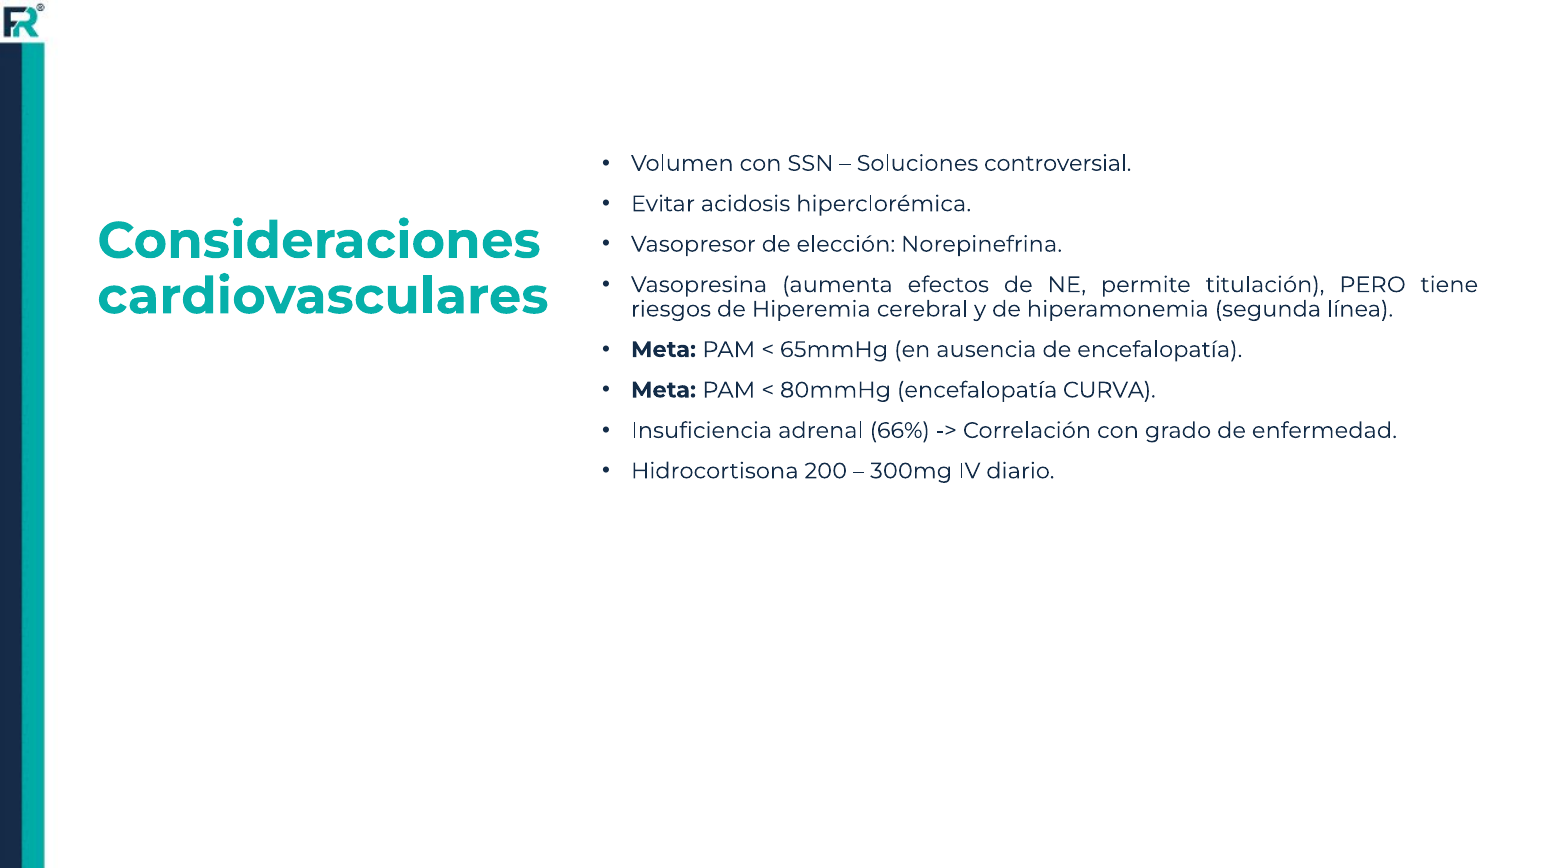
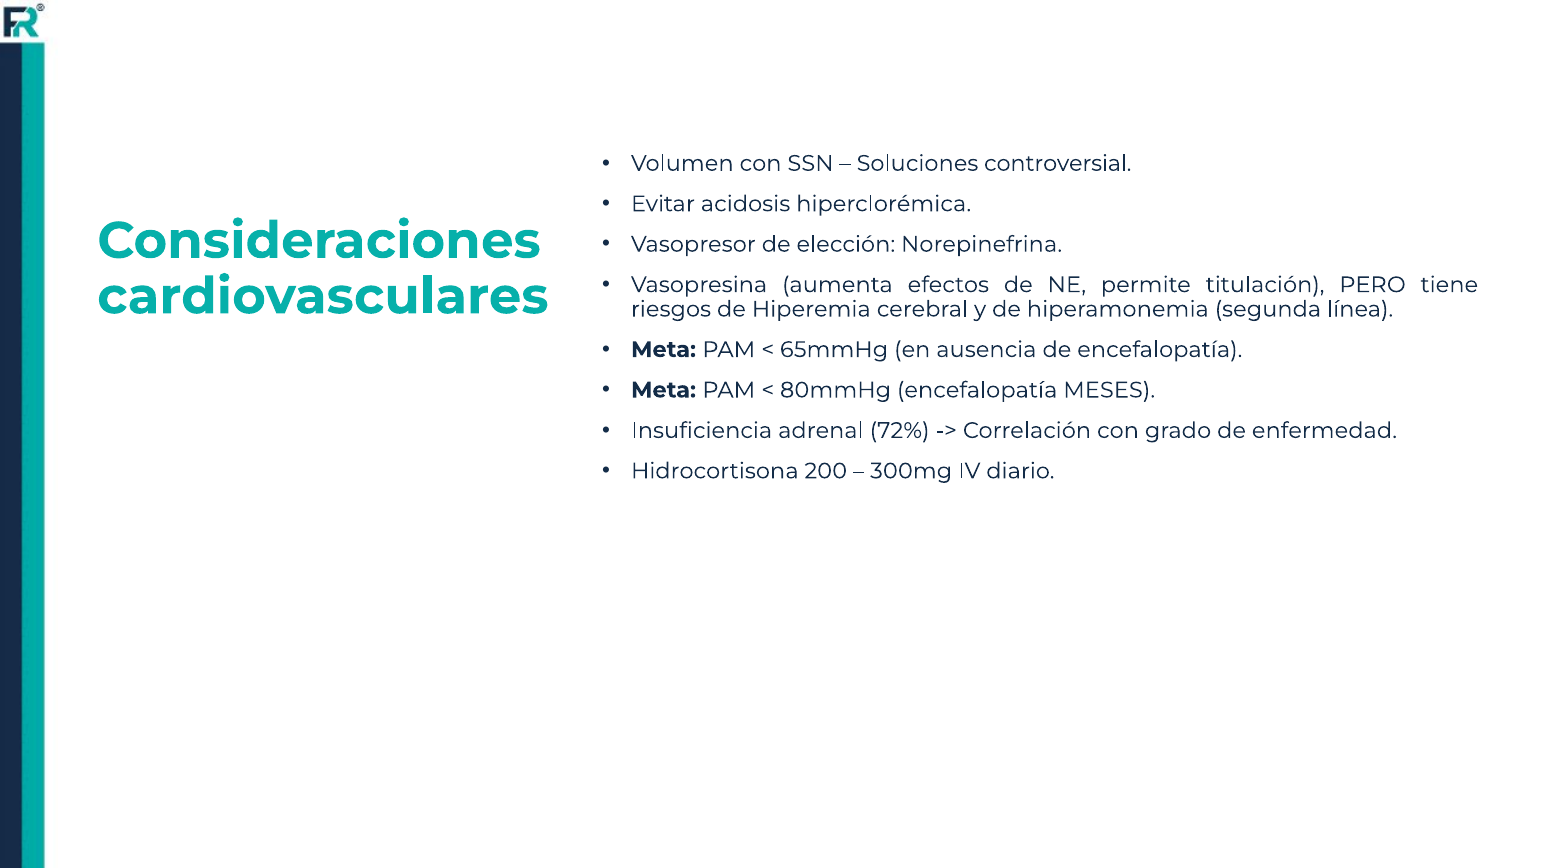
CURVA: CURVA -> MESES (1109, 390)
66%: 66% -> 72% (900, 431)
